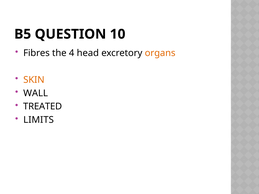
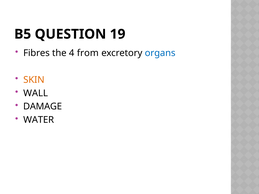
10: 10 -> 19 (118, 34)
head: head -> from (88, 53)
organs colour: orange -> blue (160, 53)
TREATED: TREATED -> DAMAGE (43, 107)
LIMITS: LIMITS -> WATER (39, 120)
